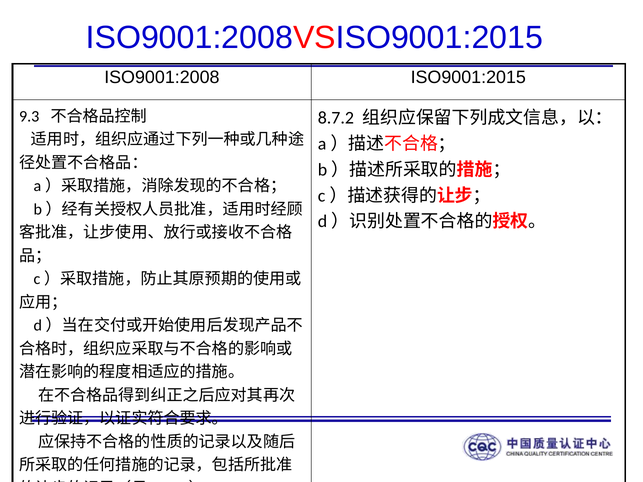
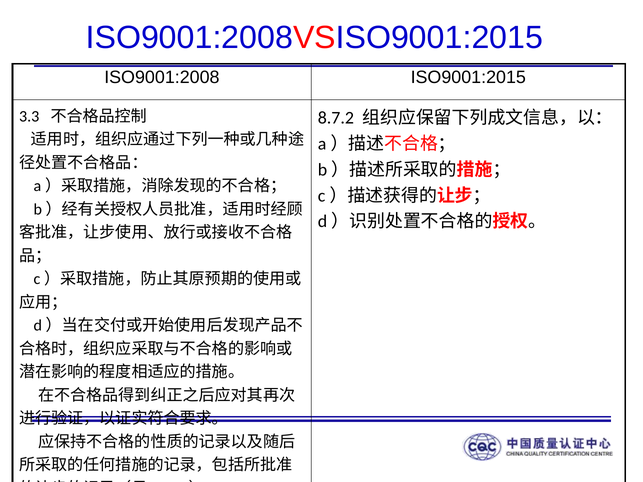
9.3: 9.3 -> 3.3 (29, 116)
